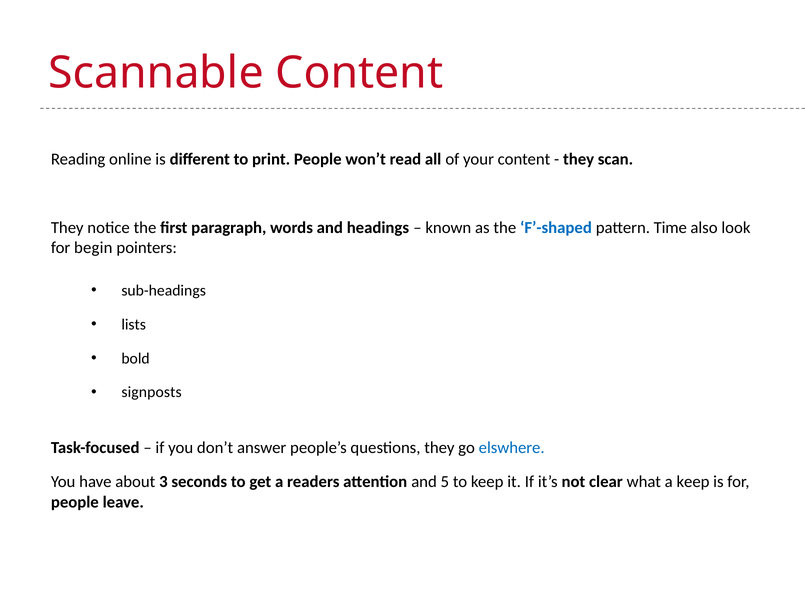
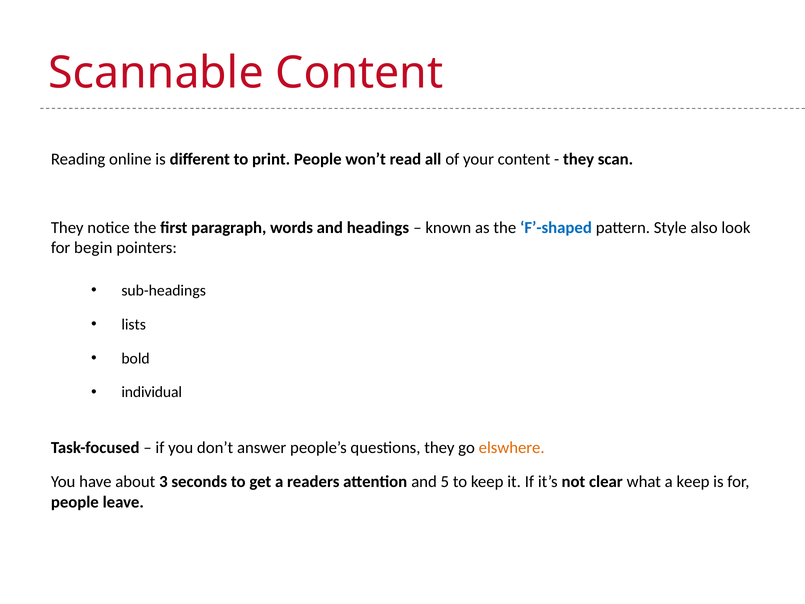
Time: Time -> Style (670, 228)
signposts: signposts -> individual (152, 392)
elswhere colour: blue -> orange (512, 448)
